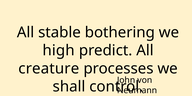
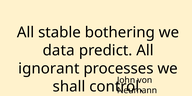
high: high -> data (59, 50)
creature: creature -> ignorant (49, 68)
